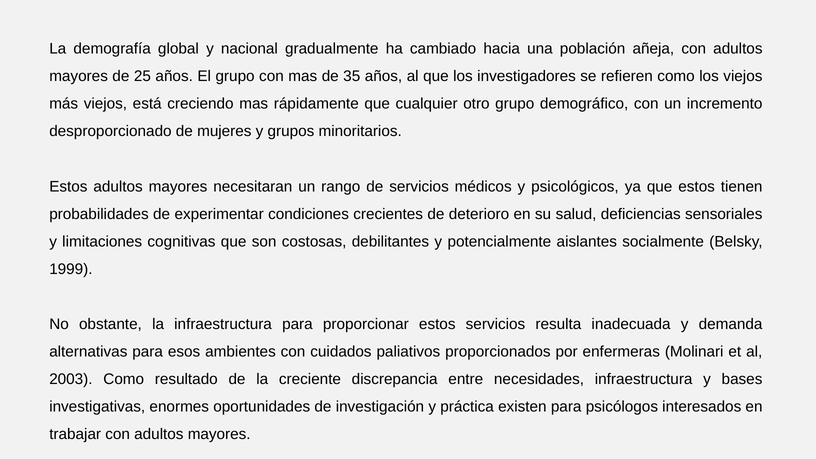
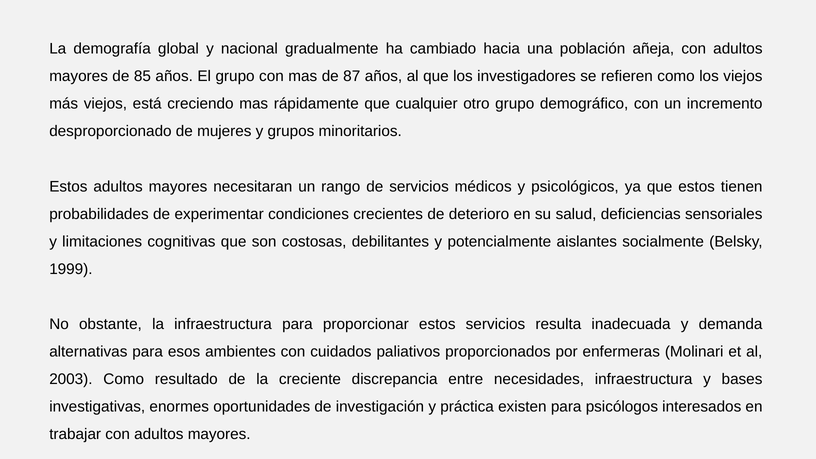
25: 25 -> 85 (142, 76)
35: 35 -> 87 (352, 76)
